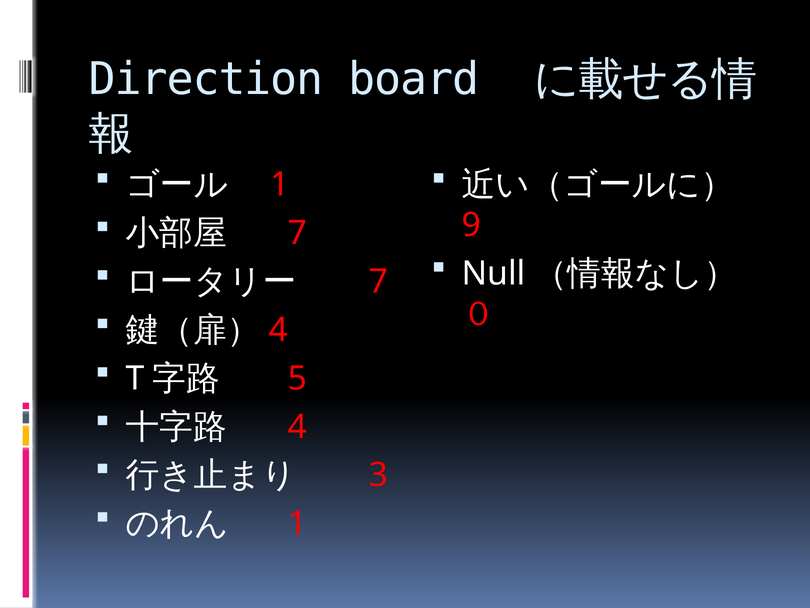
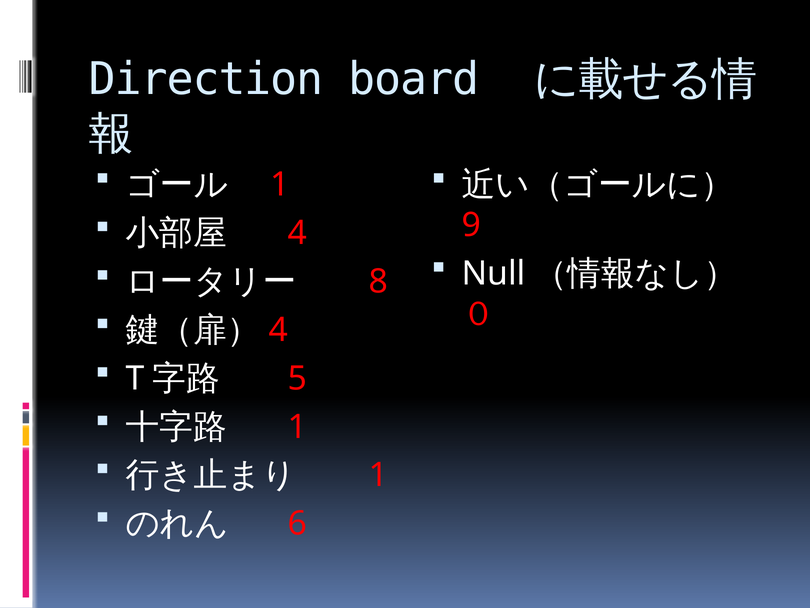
7: 7 -> 4 (297, 233)
7: 7 -> 8 (378, 281)
4: 4 -> 1 (297, 427)
3: 3 -> 1 (378, 475)
1: 1 -> 6 (297, 523)
